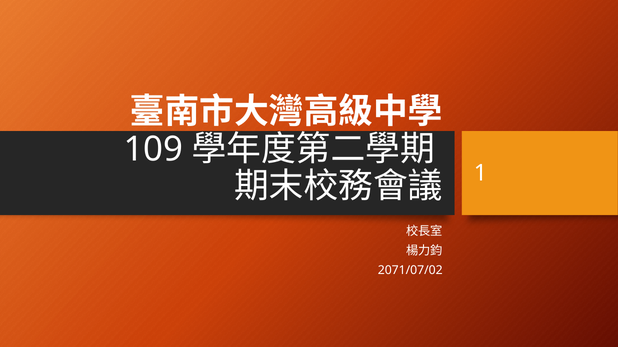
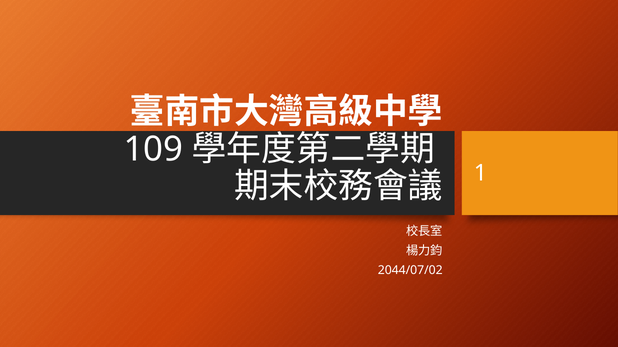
2071/07/02: 2071/07/02 -> 2044/07/02 (410, 271)
